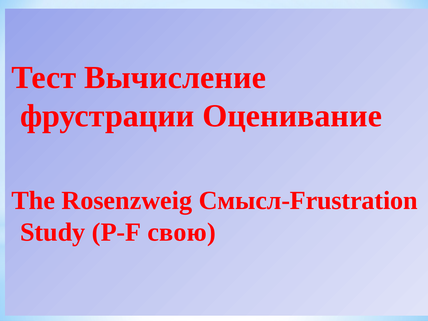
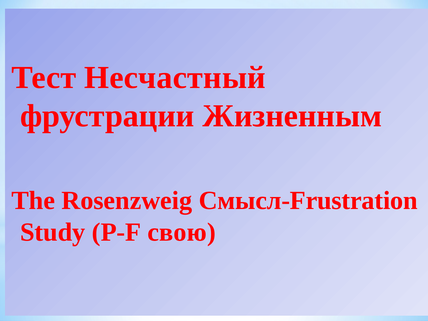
Вычисление: Вычисление -> Несчастный (175, 77)
Оценивание: Оценивание -> Жизненным (292, 116)
